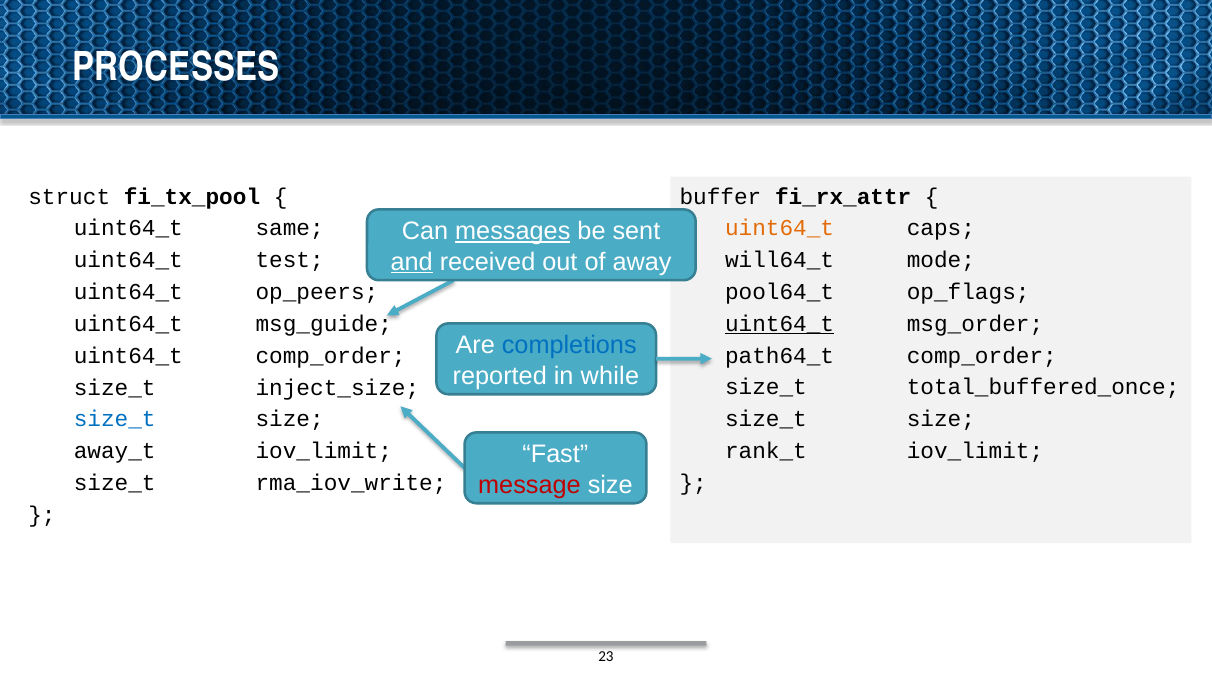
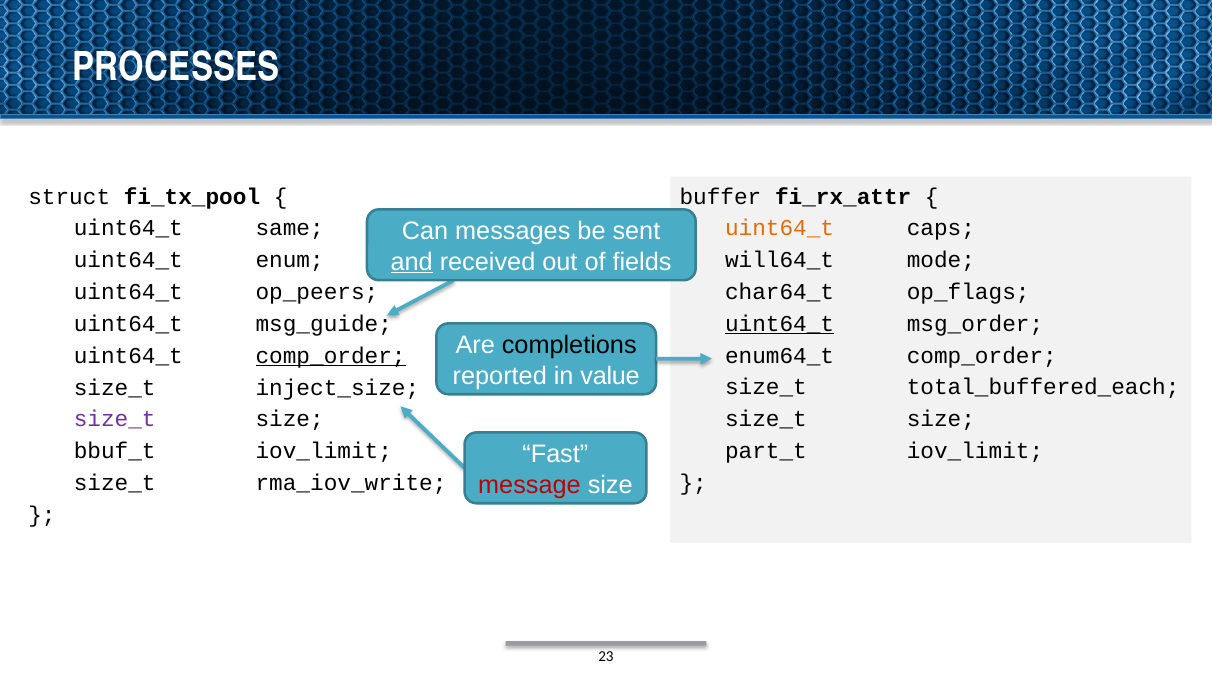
messages underline: present -> none (513, 231)
away: away -> fields (642, 262)
test: test -> enum (290, 260)
pool64_t: pool64_t -> char64_t (780, 292)
completions colour: blue -> black (569, 345)
path64_t: path64_t -> enum64_t (780, 356)
comp_order underline: none -> present (331, 356)
while: while -> value (610, 376)
total_buffered_once: total_buffered_once -> total_buffered_each (1043, 387)
size_t colour: blue -> purple (115, 419)
rank_t: rank_t -> part_t (766, 451)
away_t: away_t -> bbuf_t (115, 451)
